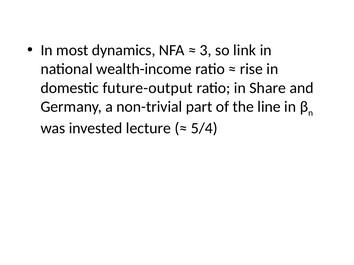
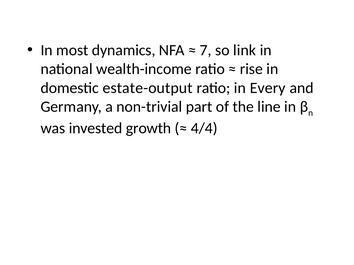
3: 3 -> 7 (206, 50)
future-output: future-output -> estate-output (148, 88)
Share: Share -> Every (268, 88)
lecture: lecture -> growth (149, 128)
5/4: 5/4 -> 4/4 (204, 128)
